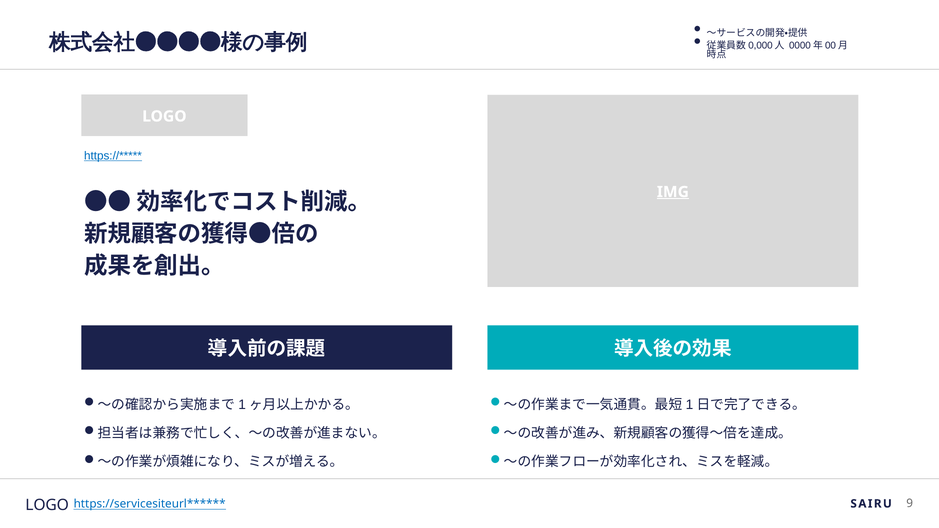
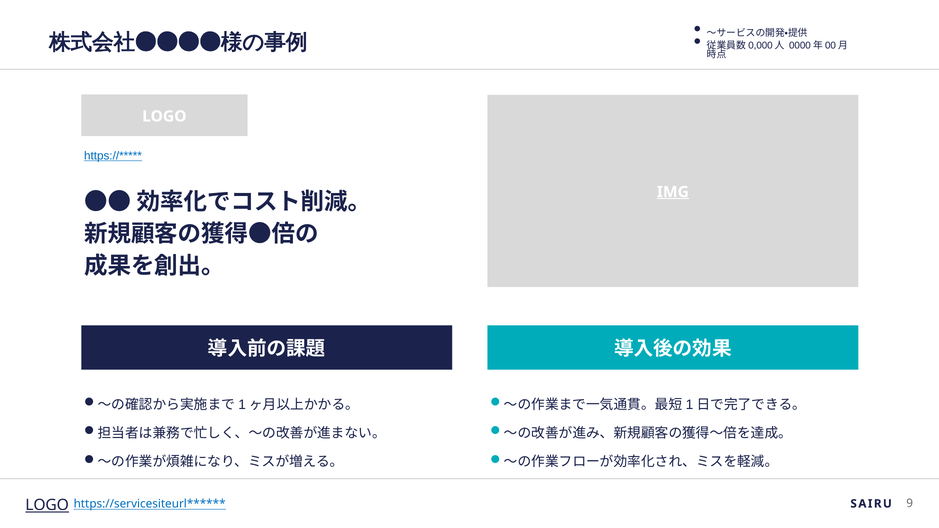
LOGO underline: none -> present (47, 505)
